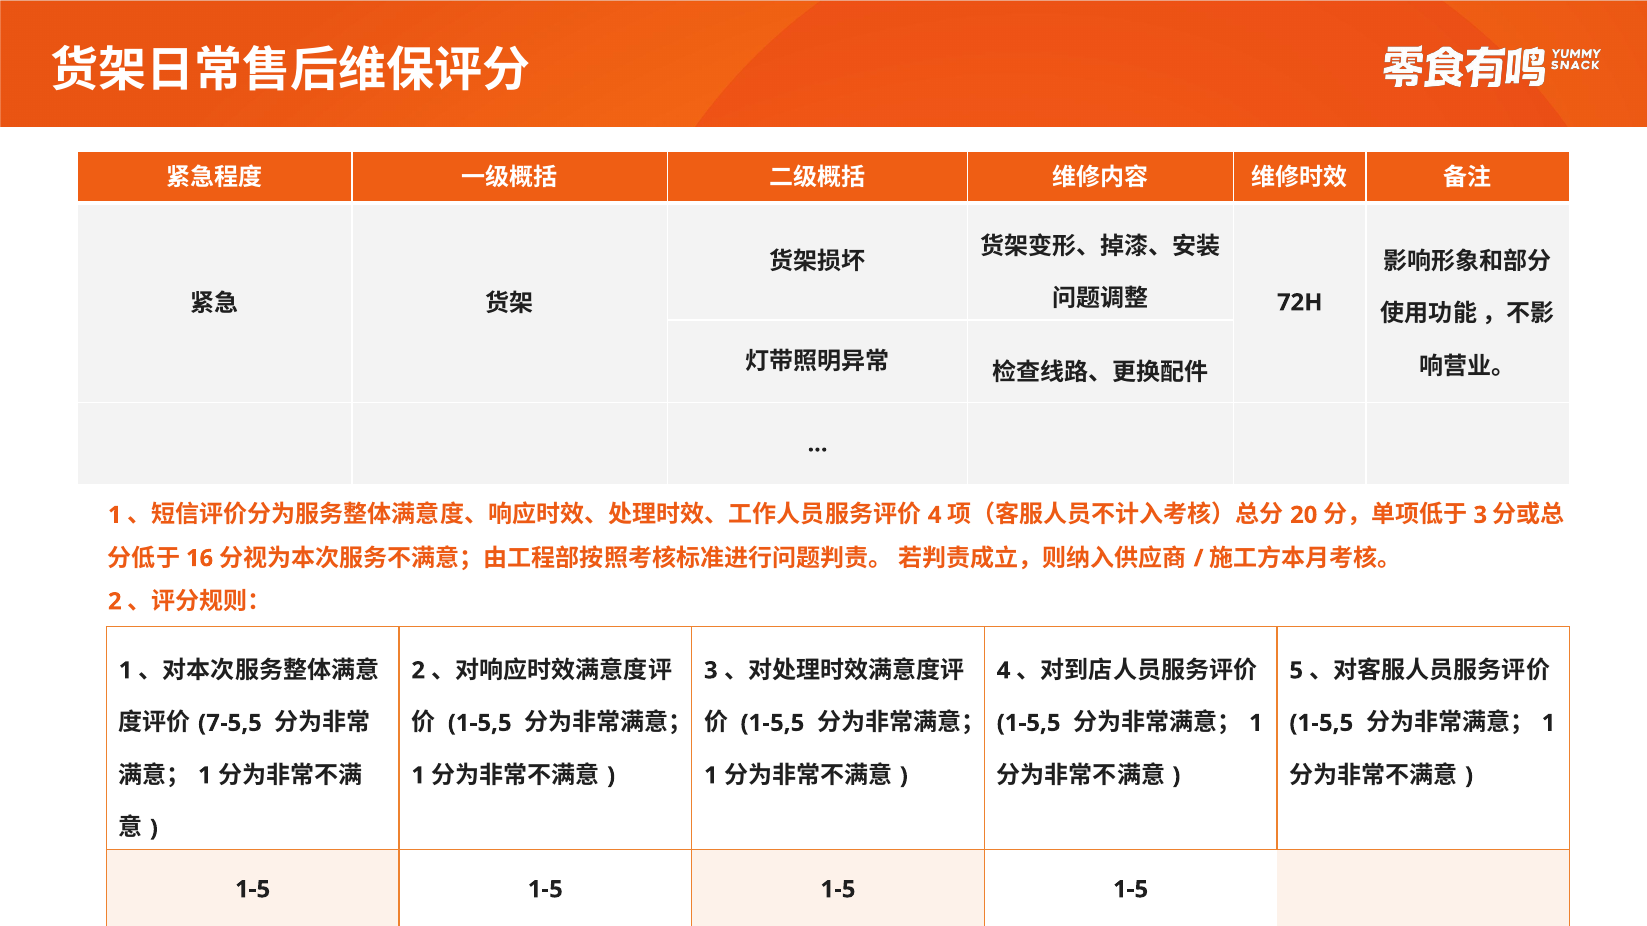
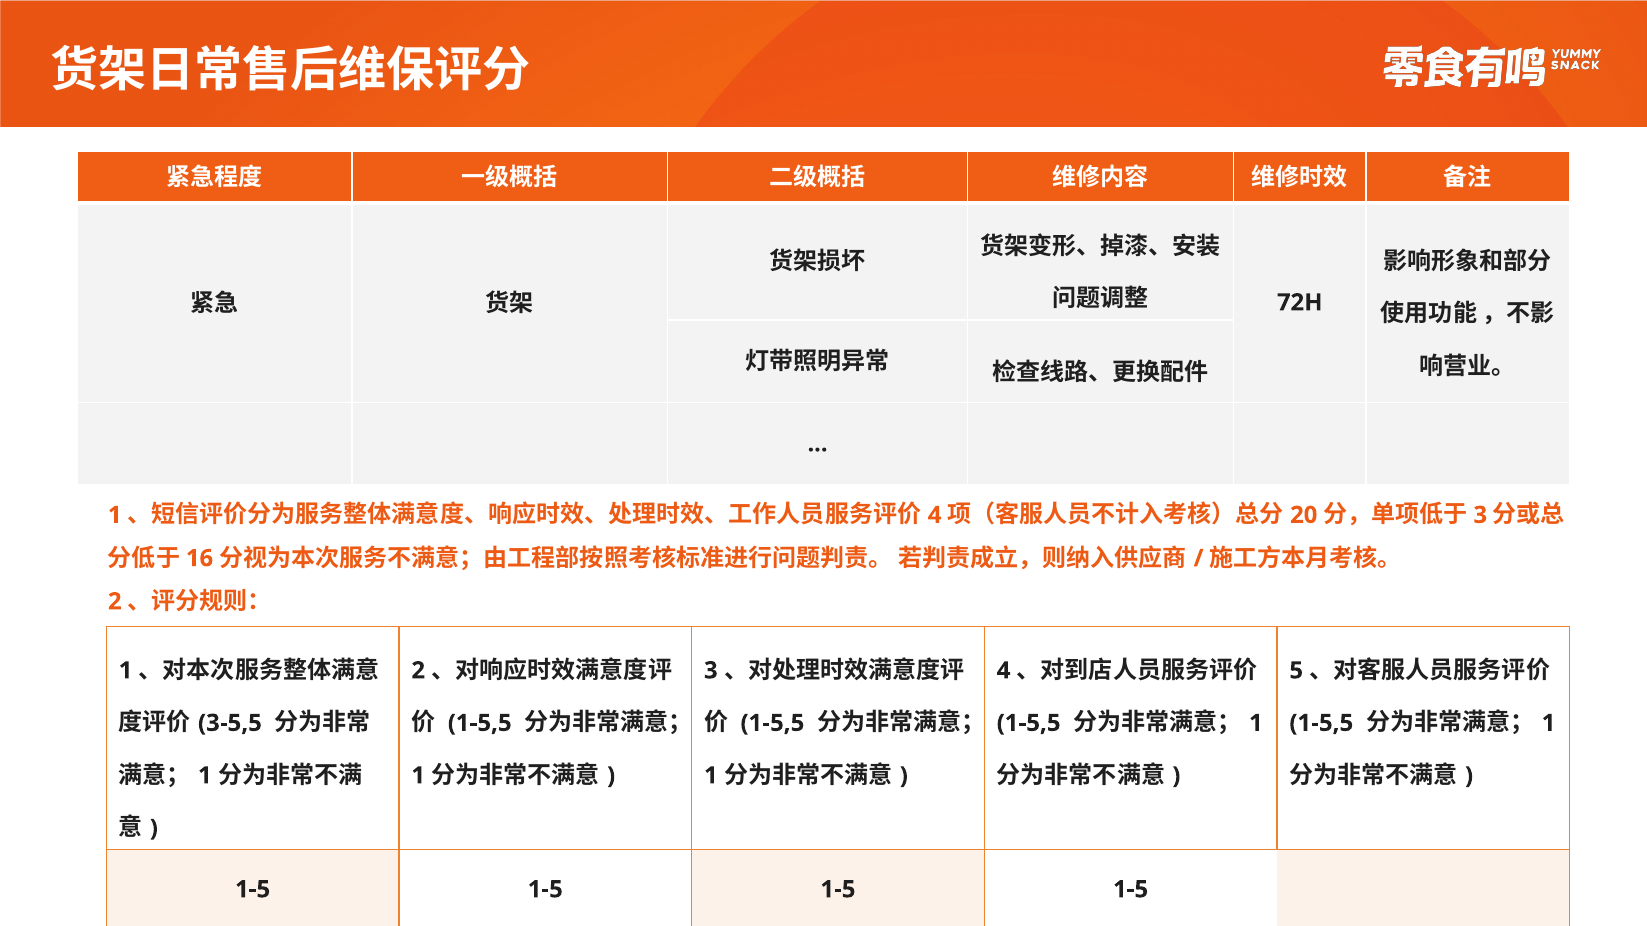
7-5,5: 7-5,5 -> 3-5,5 (230, 723)
